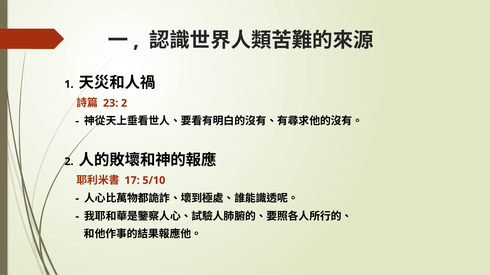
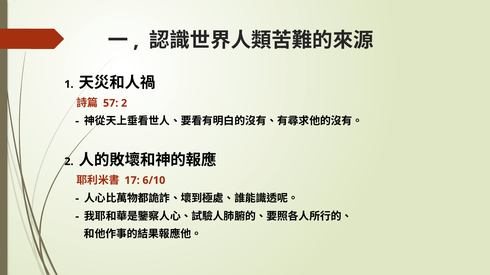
23: 23 -> 57 (111, 103)
5/10: 5/10 -> 6/10 (154, 181)
